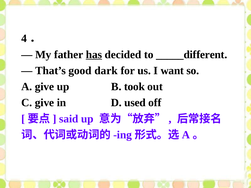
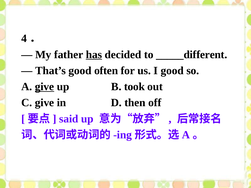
dark: dark -> often (106, 71)
I want: want -> good (172, 71)
give underline: none -> present (45, 87)
used: used -> then (135, 103)
